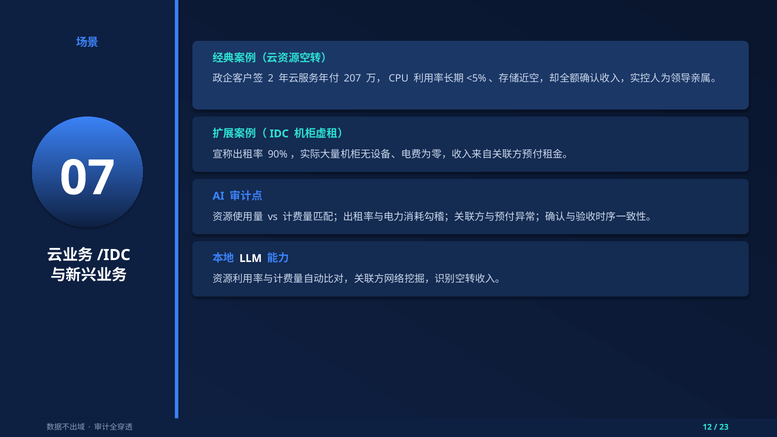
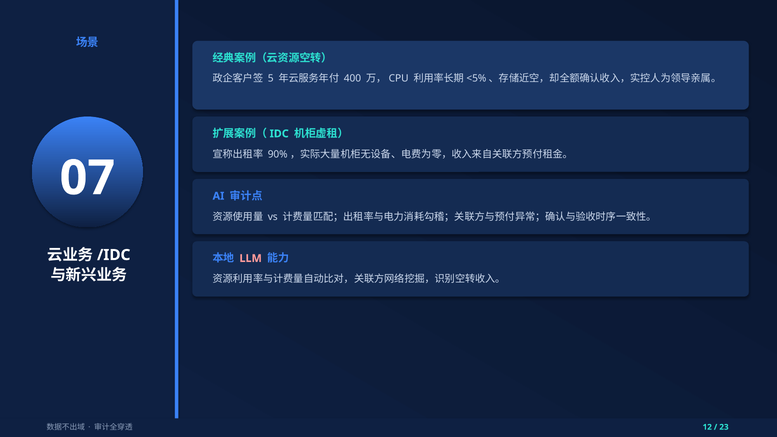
2: 2 -> 5 (271, 79)
207: 207 -> 400 (352, 79)
LLM colour: white -> pink (251, 258)
